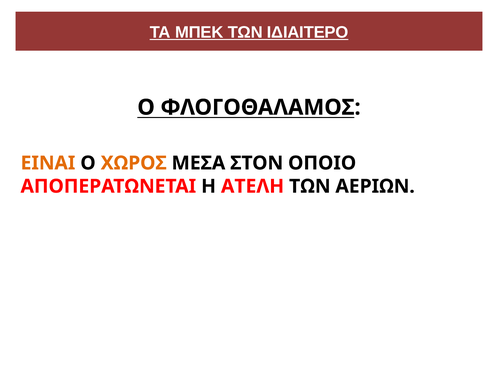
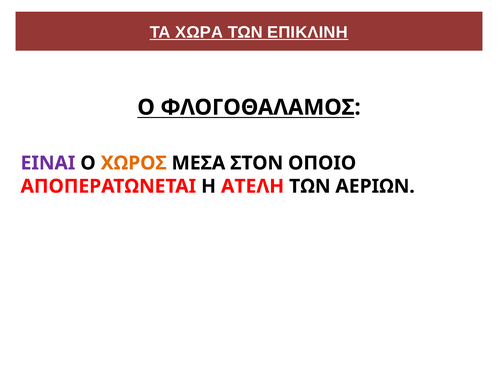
ΜΠΕΚ: ΜΠΕΚ -> ΧΩΡΑ (199, 32)
ΙΔΙΑΙΤΕΡΟ: ΙΔΙΑΙΤΕΡΟ -> ΕΠΙΚΛΙΝΗ (307, 32)
ΕΙΝΑΙ colour: orange -> purple (48, 163)
